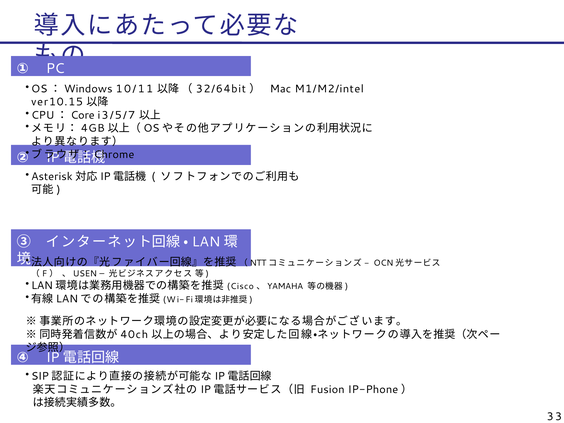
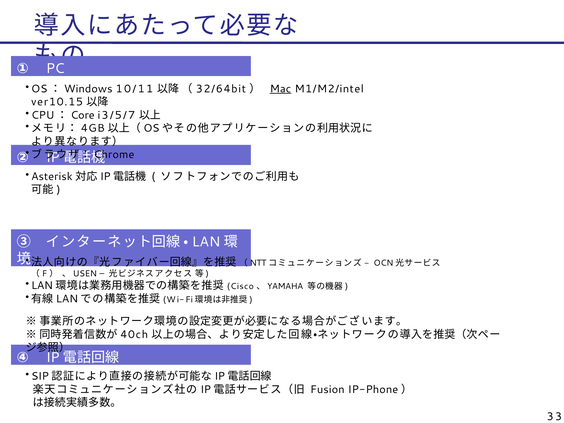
Mac underline: none -> present (280, 89)
